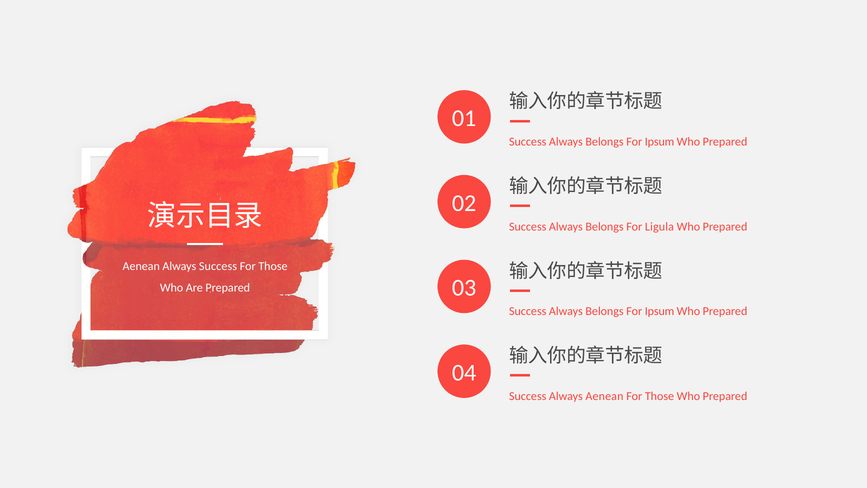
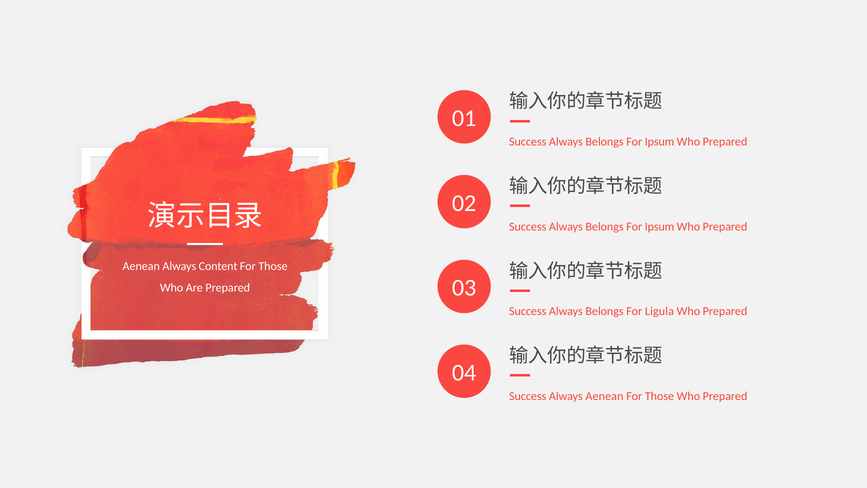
Ligula: Ligula -> Ipsum (660, 227)
Always Success: Success -> Content (218, 266)
Ipsum: Ipsum -> Ligula (659, 311)
